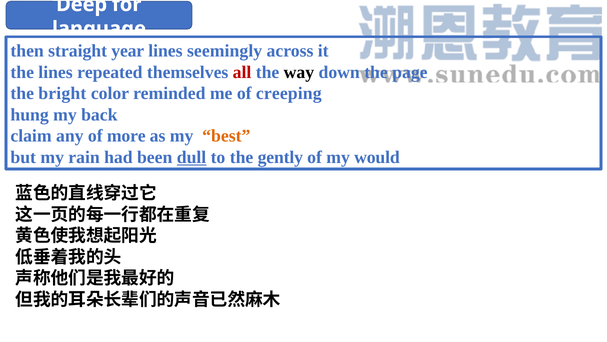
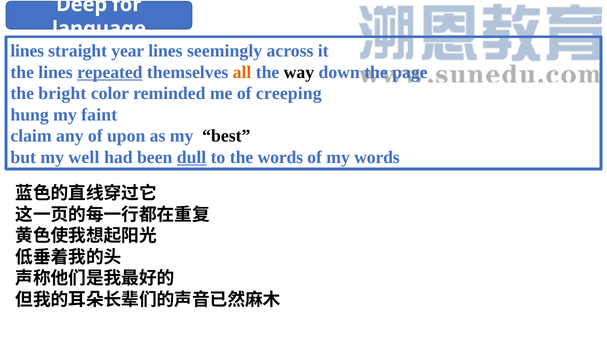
then: then -> lines (27, 51)
repeated underline: none -> present (110, 72)
all colour: red -> orange (242, 72)
back: back -> faint (99, 115)
more: more -> upon (126, 136)
best colour: orange -> black (226, 136)
rain: rain -> well (84, 157)
the gently: gently -> words (280, 157)
my would: would -> words (377, 157)
